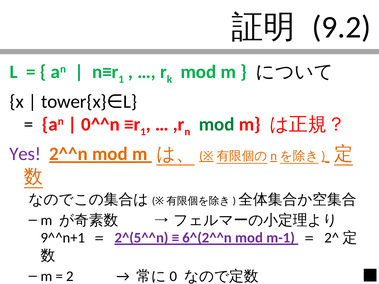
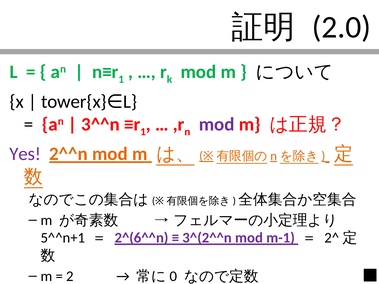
9.2: 9.2 -> 2.0 (341, 27)
0^^n: 0^^n -> 3^^n (101, 124)
mod colour: green -> purple (217, 124)
9^^n+1: 9^^n+1 -> 5^^n+1 (63, 238)
2^(5^^n: 2^(5^^n -> 2^(6^^n (142, 238)
6^(2^^n: 6^(2^^n -> 3^(2^^n (207, 238)
